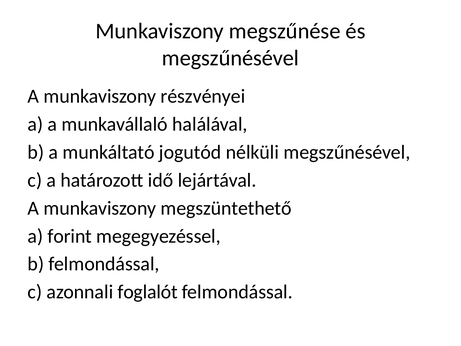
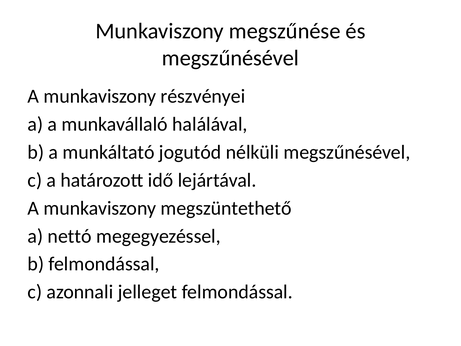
forint: forint -> nettó (70, 236)
foglalót: foglalót -> jelleget (147, 292)
